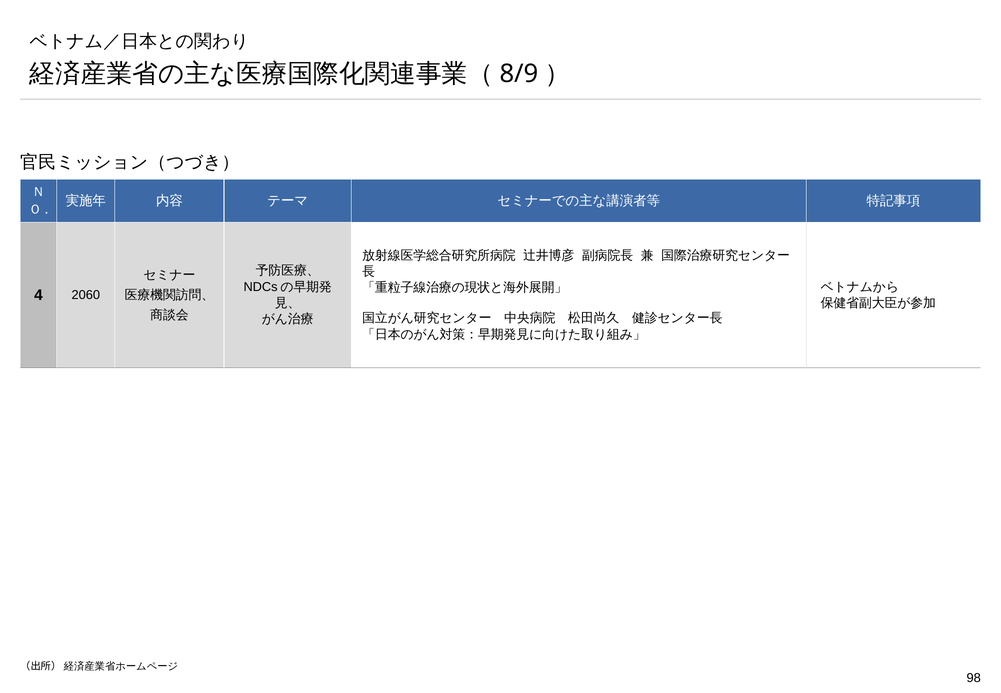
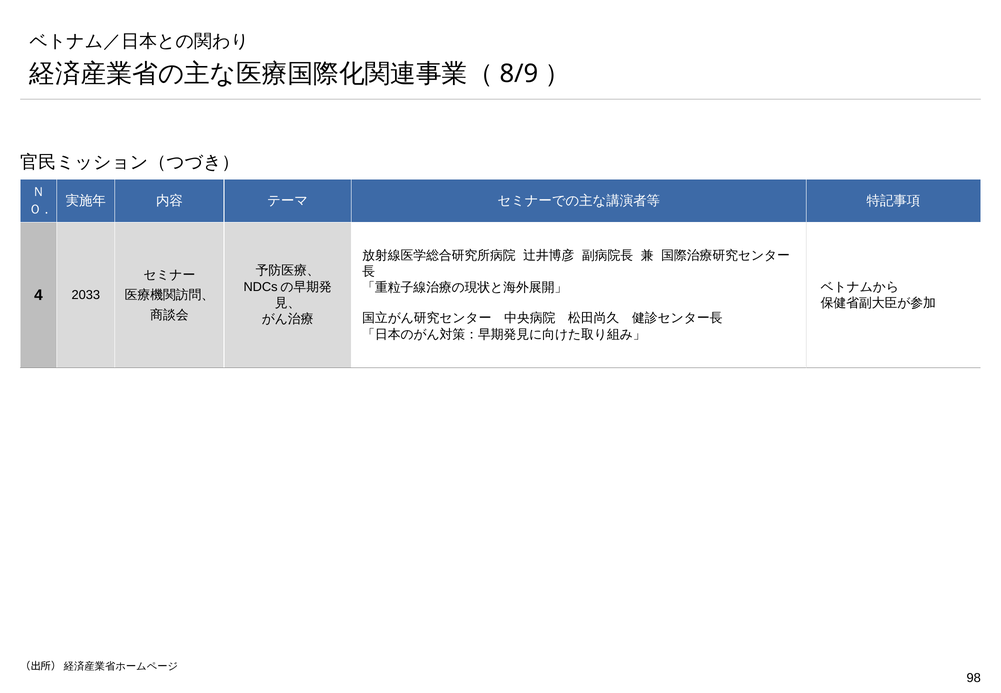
2060: 2060 -> 2033 (86, 295)
